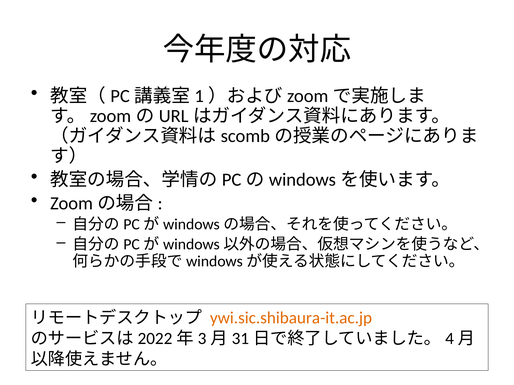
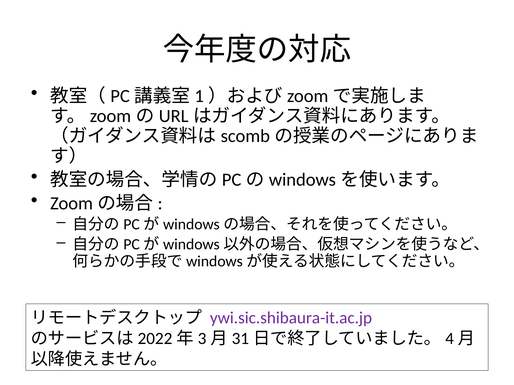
ywi.sic.shibaura-it.ac.jp colour: orange -> purple (291, 318)
